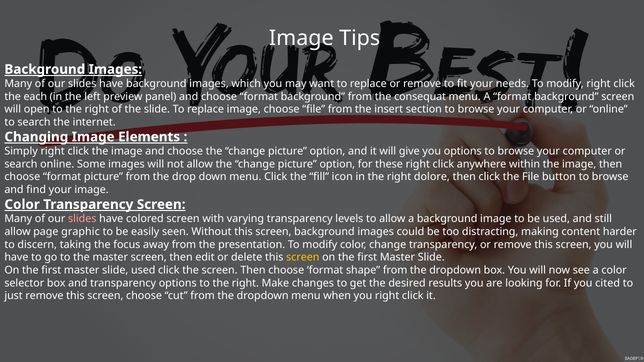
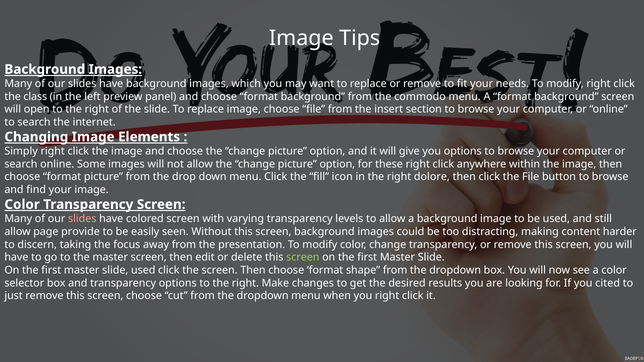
each: each -> class (35, 97)
consequat: consequat -> commodo (420, 97)
graphic: graphic -> provide (81, 232)
screen colour: yellow -> light green (303, 258)
